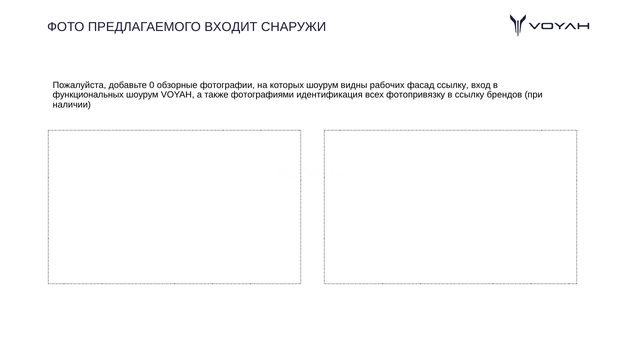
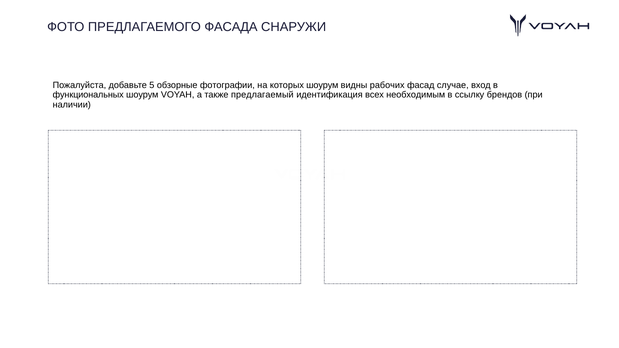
ВХОДИТ: ВХОДИТ -> ФАСАДА (231, 27)
0: 0 -> 5 (152, 85)
фасад ссылку: ссылку -> случае (453, 85)
фотографиями: фотографиями -> предлагаемый (262, 95)
фотопривязку: фотопривязку -> необходимым (416, 95)
